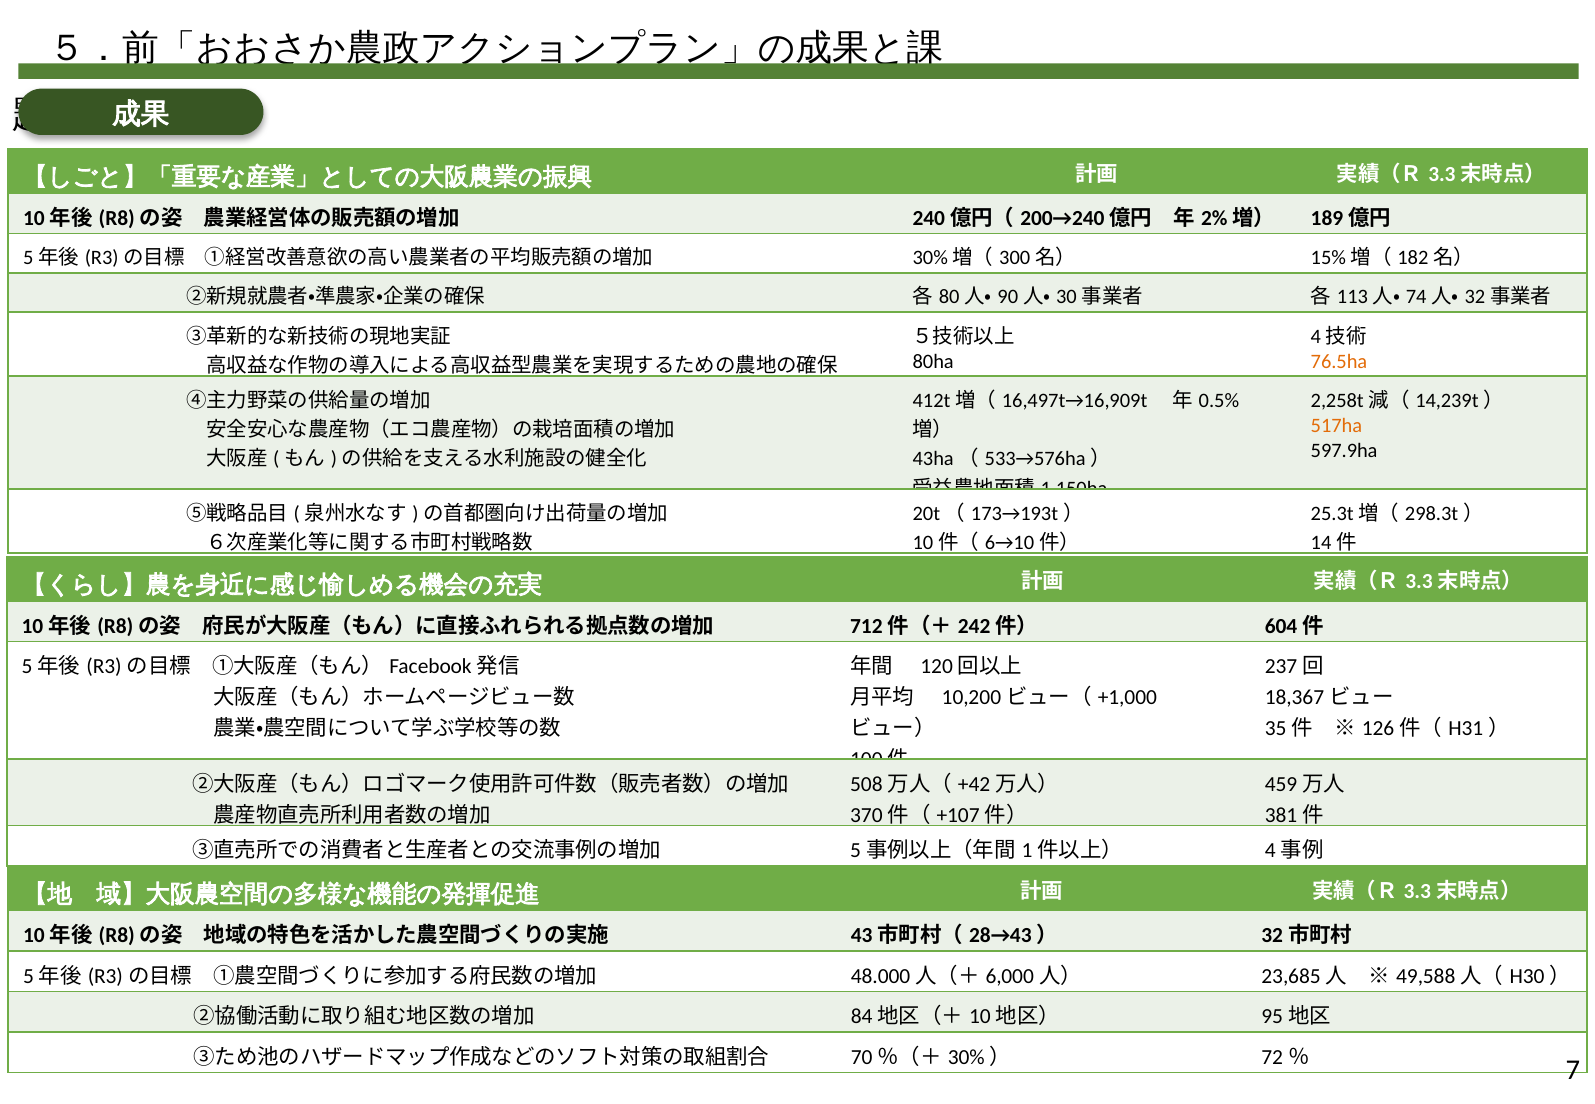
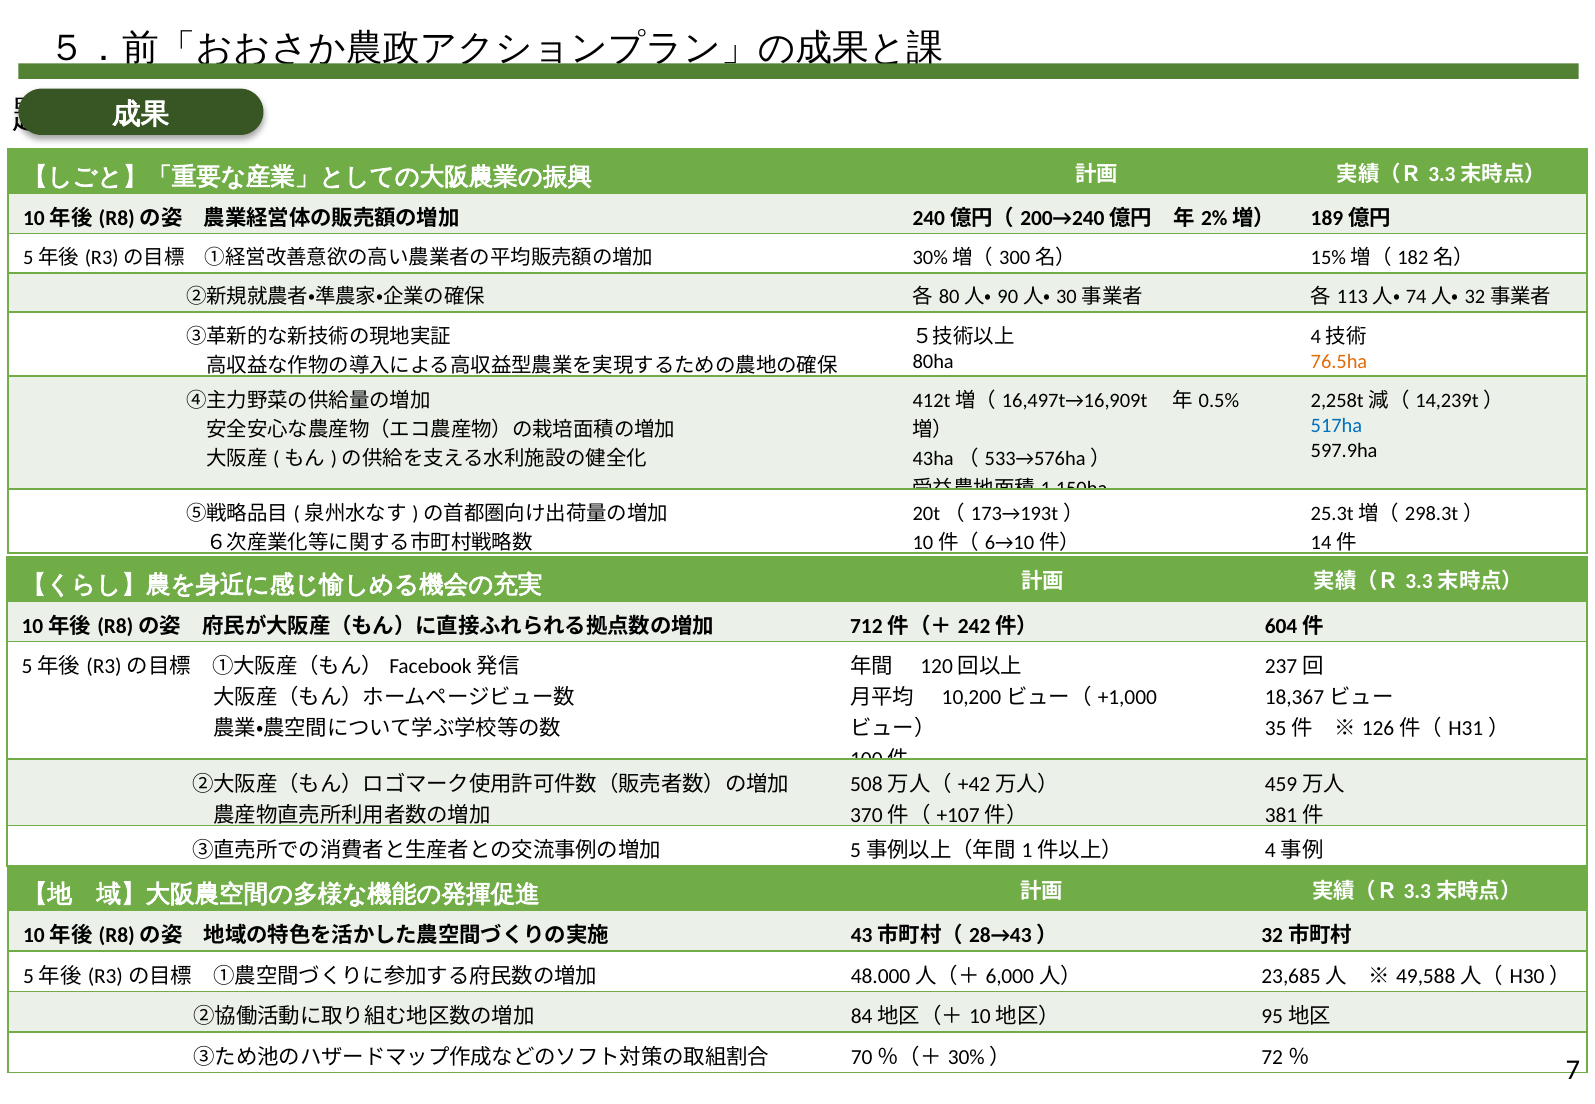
517ha colour: orange -> blue (1336, 426)
